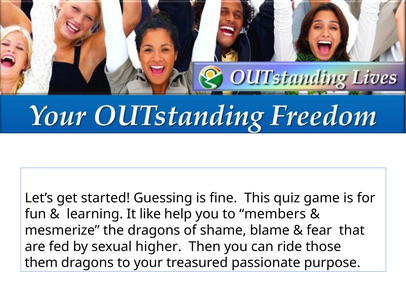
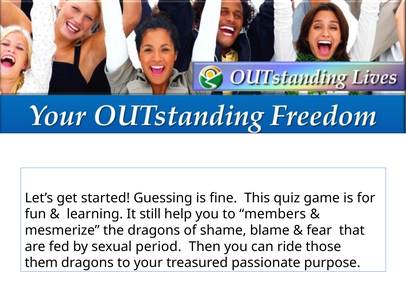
like: like -> still (150, 215)
higher: higher -> period (158, 247)
